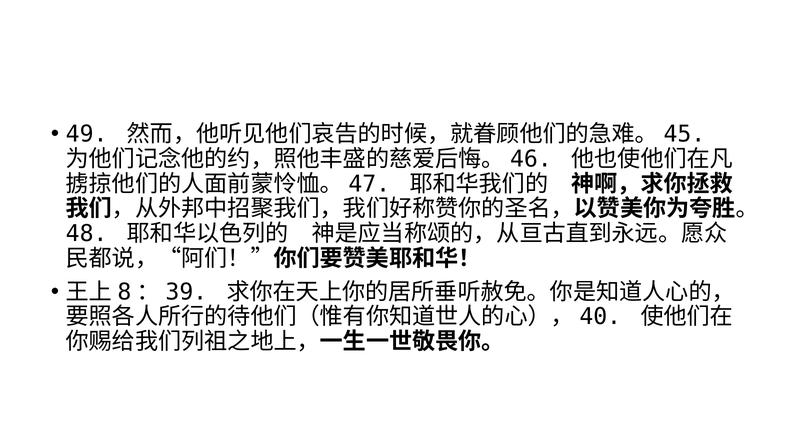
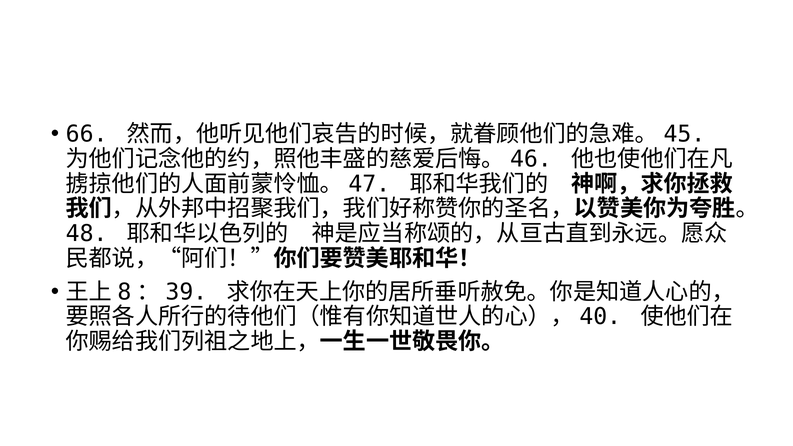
49: 49 -> 66 (87, 134)
